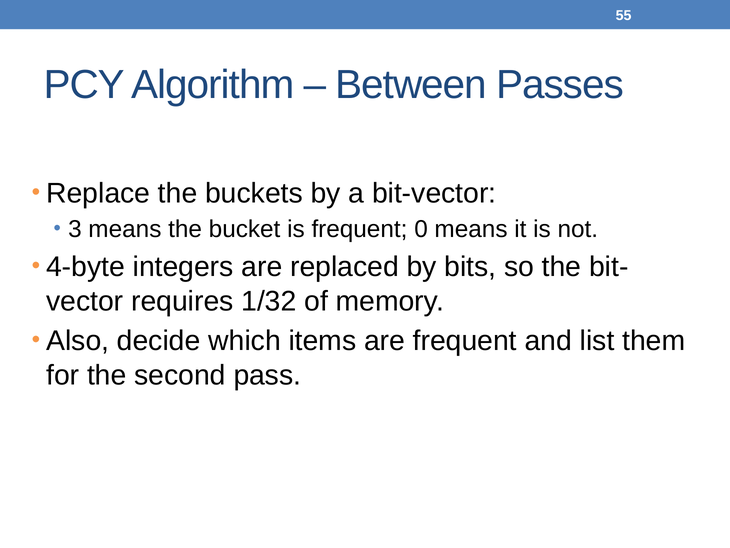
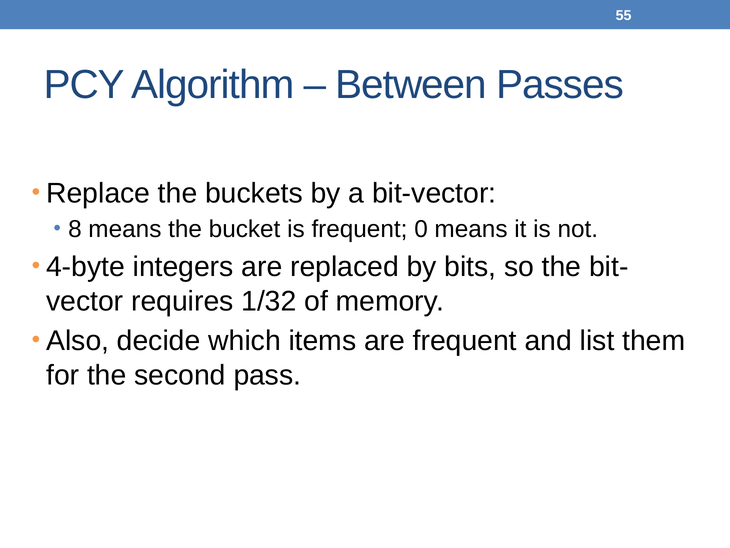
3: 3 -> 8 (75, 229)
